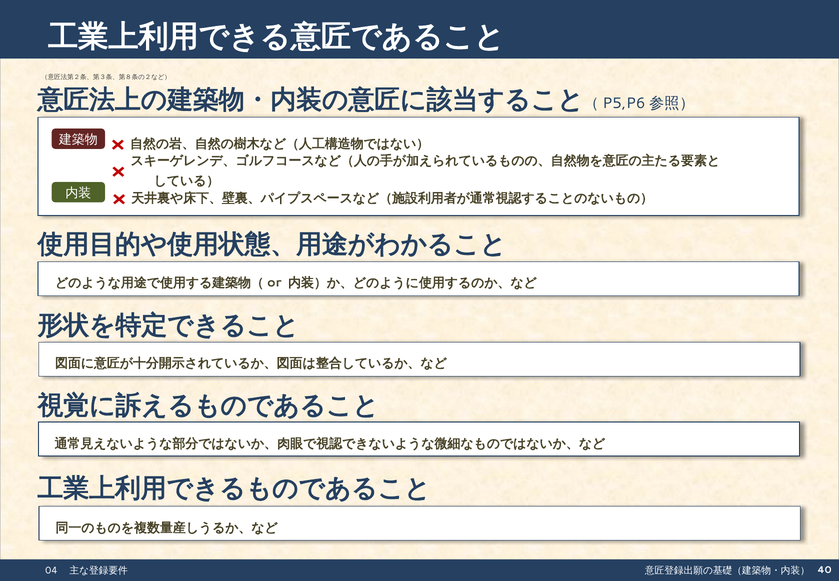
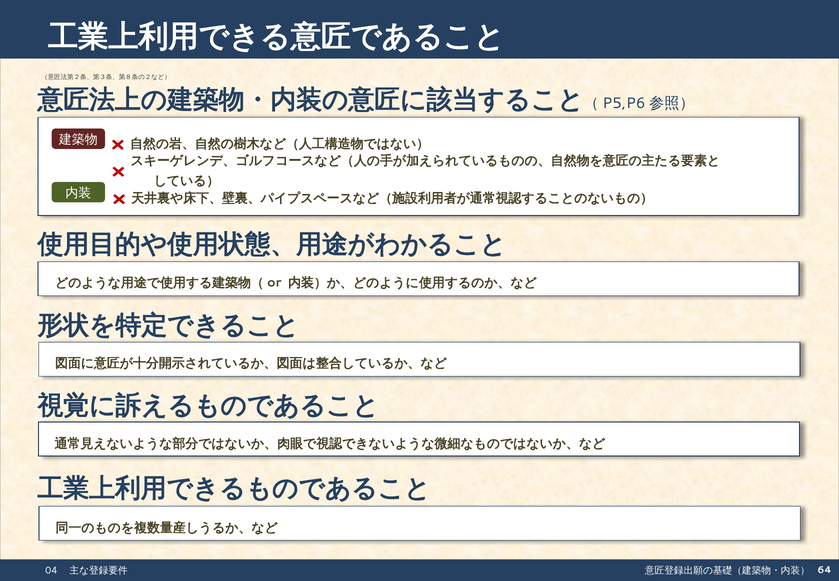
40: 40 -> 64 (825, 570)
